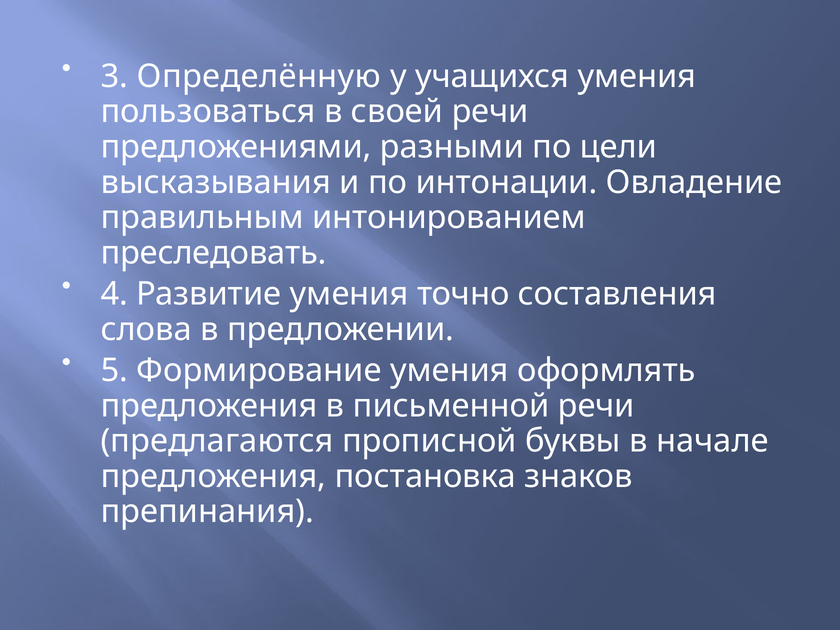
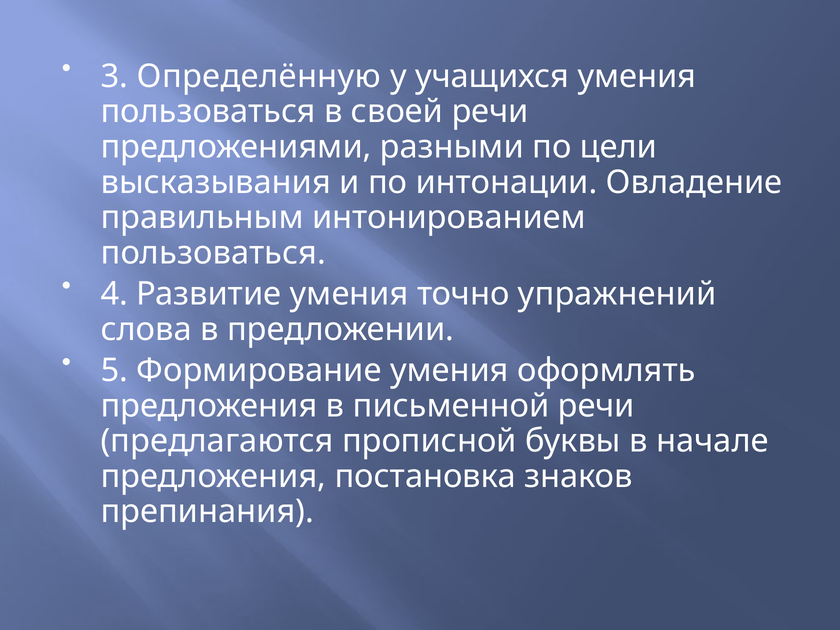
преследовать: преследовать -> пользоваться (213, 253)
составления: составления -> упражнений (617, 294)
